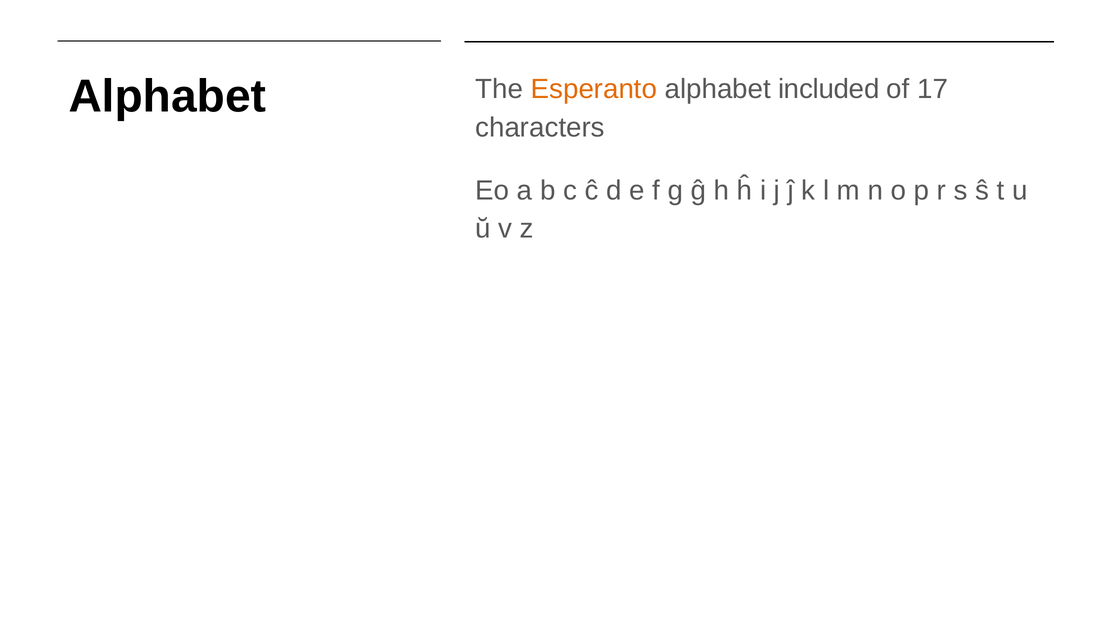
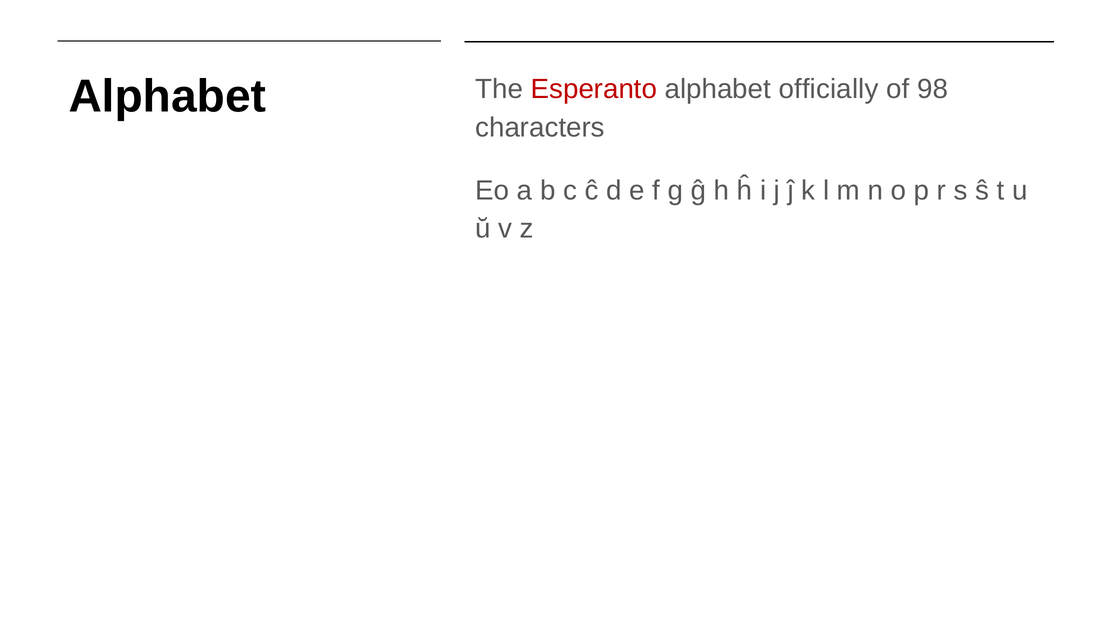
Esperanto colour: orange -> red (594, 89)
included: included -> officially (829, 89)
17: 17 -> 98 (933, 89)
